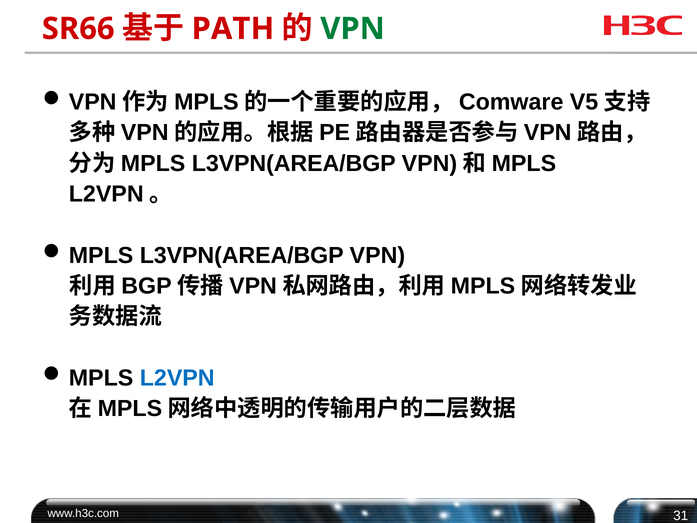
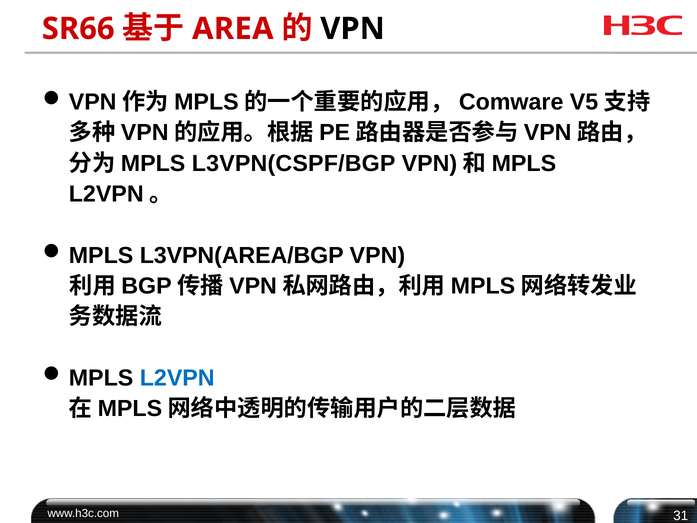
PATH: PATH -> AREA (233, 29)
VPN colour: green -> black (353, 29)
L3VPN(AREA/BGP: L3VPN(AREA/BGP -> L3VPN(CSPF/BGP (294, 163)
